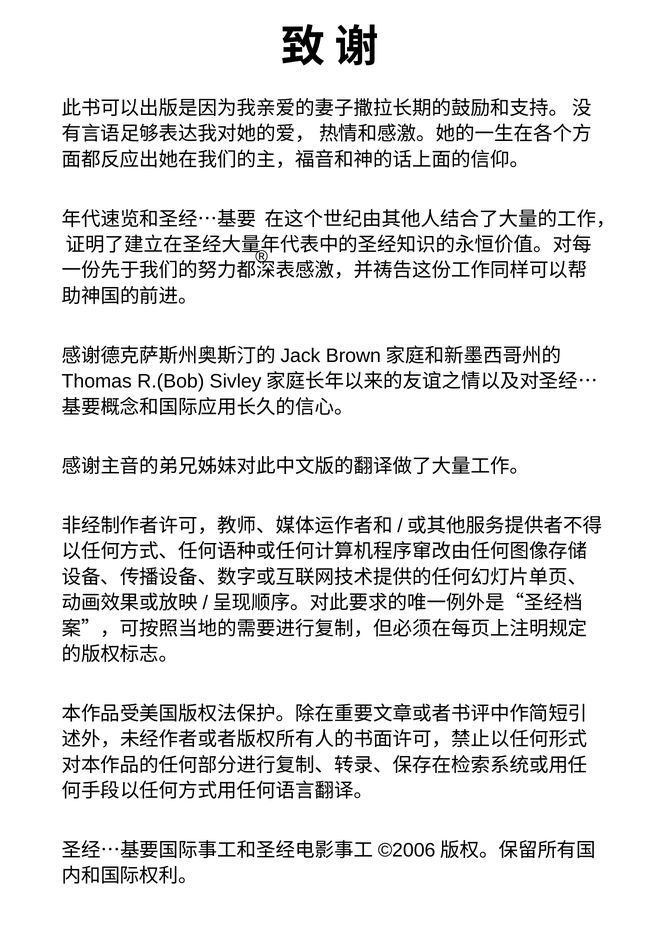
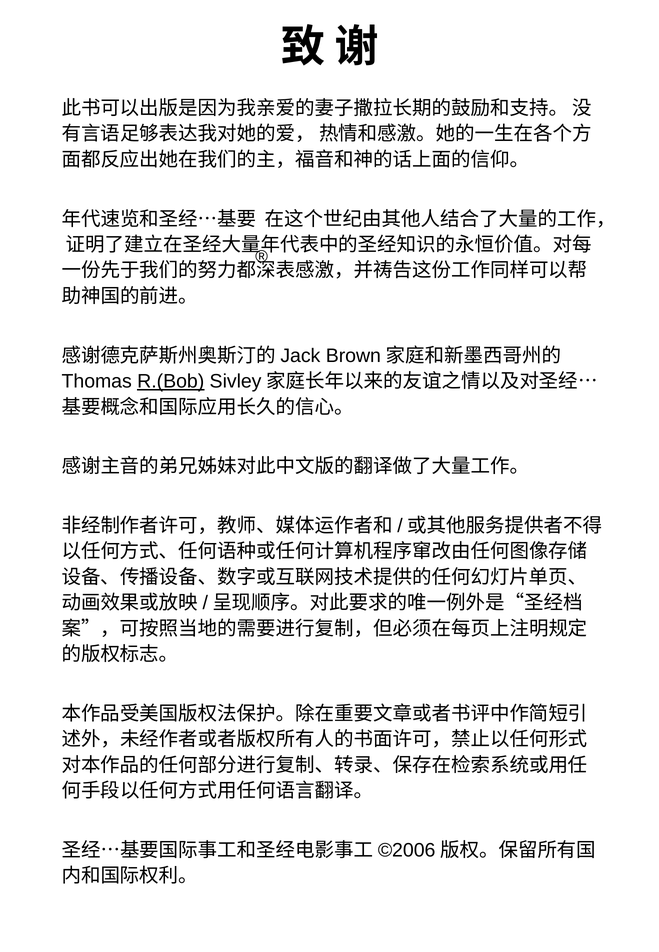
R.(Bob underline: none -> present (171, 381)
